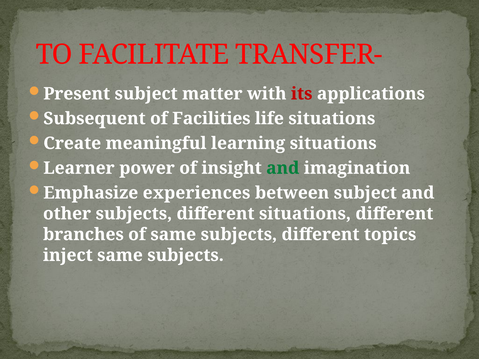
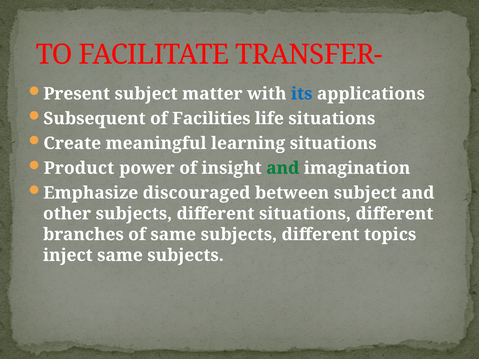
its colour: red -> blue (302, 94)
Learner: Learner -> Product (79, 168)
experiences: experiences -> discouraged (197, 193)
